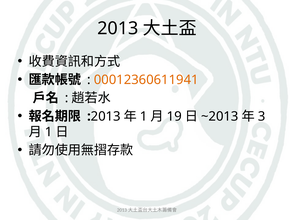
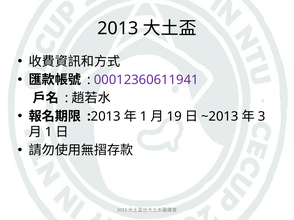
00012360611941 colour: orange -> purple (146, 80)
